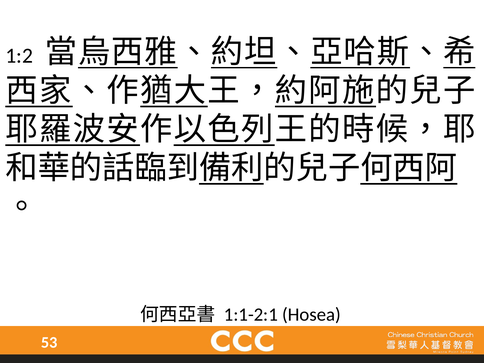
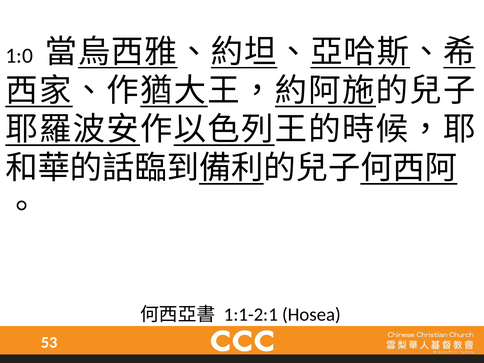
1:2: 1:2 -> 1:0 (19, 56)
